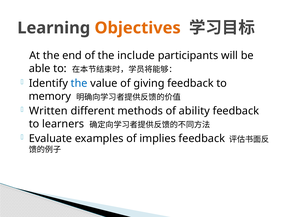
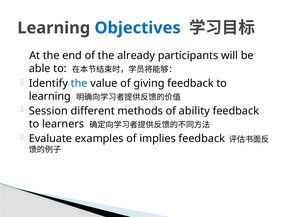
Objectives colour: orange -> blue (138, 28)
include: include -> already (136, 56)
memory: memory -> learning (50, 96)
Written: Written -> Session (48, 111)
